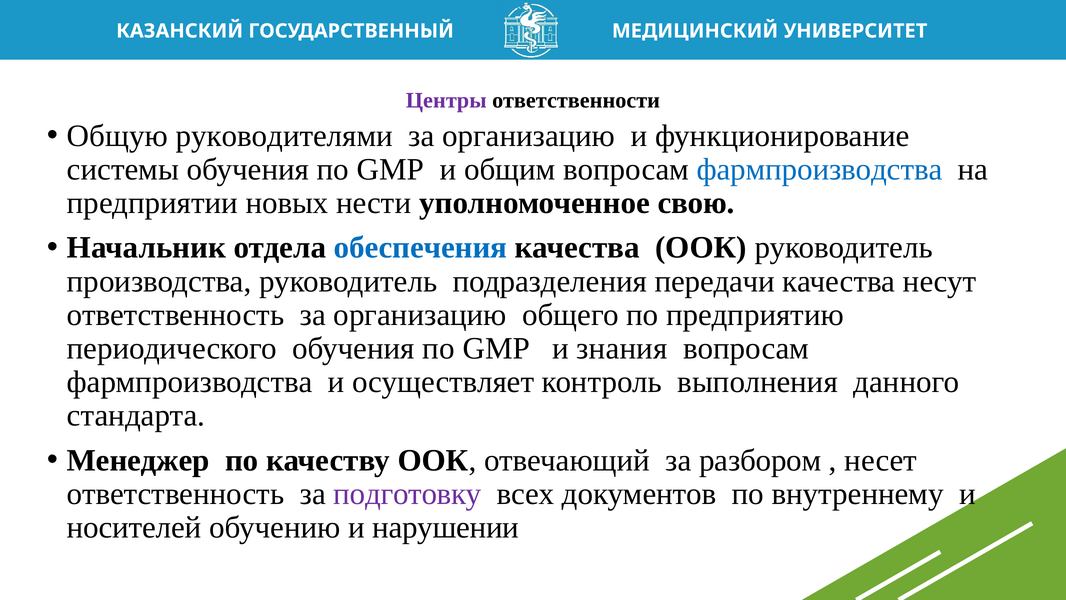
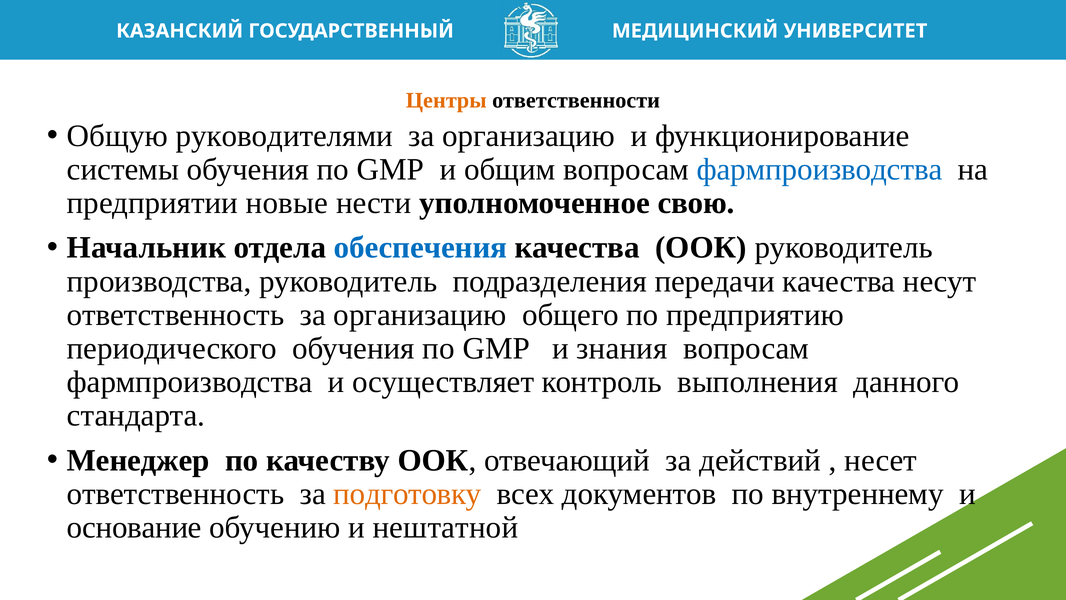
Центры colour: purple -> orange (446, 100)
новых: новых -> новые (287, 203)
разбором: разбором -> действий (760, 460)
подготовку colour: purple -> orange (407, 494)
носителей: носителей -> основание (134, 527)
нарушении: нарушении -> нештатной (445, 527)
